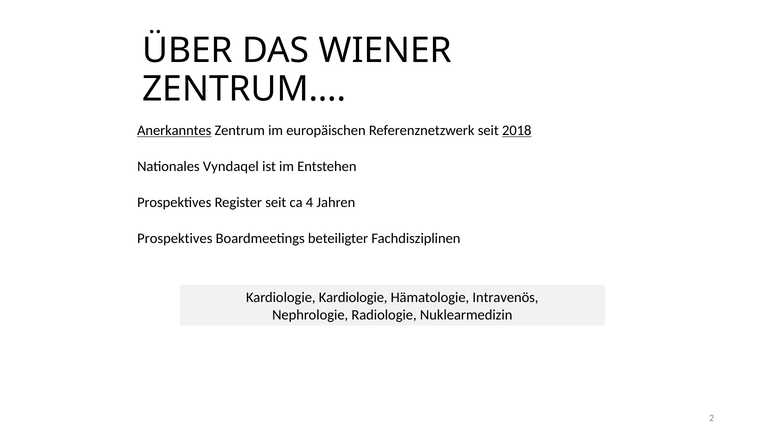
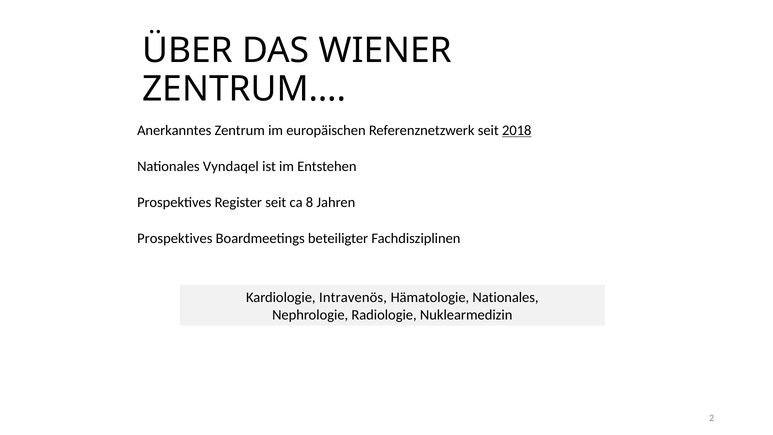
Anerkanntes underline: present -> none (174, 130)
4: 4 -> 8 (309, 202)
Kardiologie Kardiologie: Kardiologie -> Intravenös (353, 297)
Hämatologie Intravenös: Intravenös -> Nationales (505, 297)
